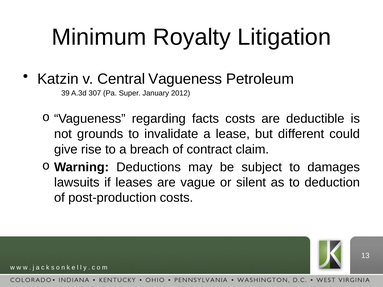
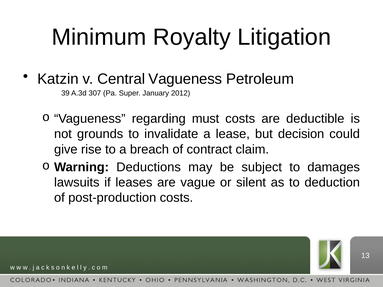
facts: facts -> must (206, 119)
different: different -> decision (301, 134)
